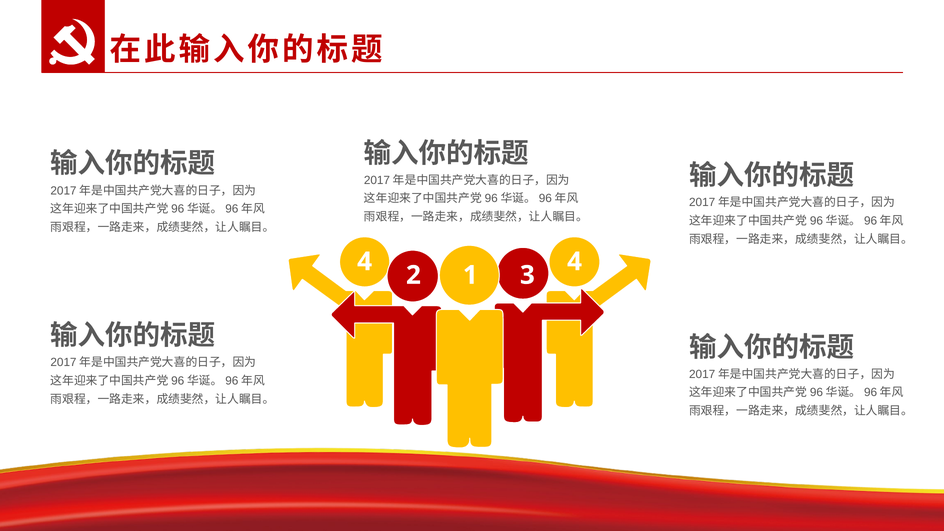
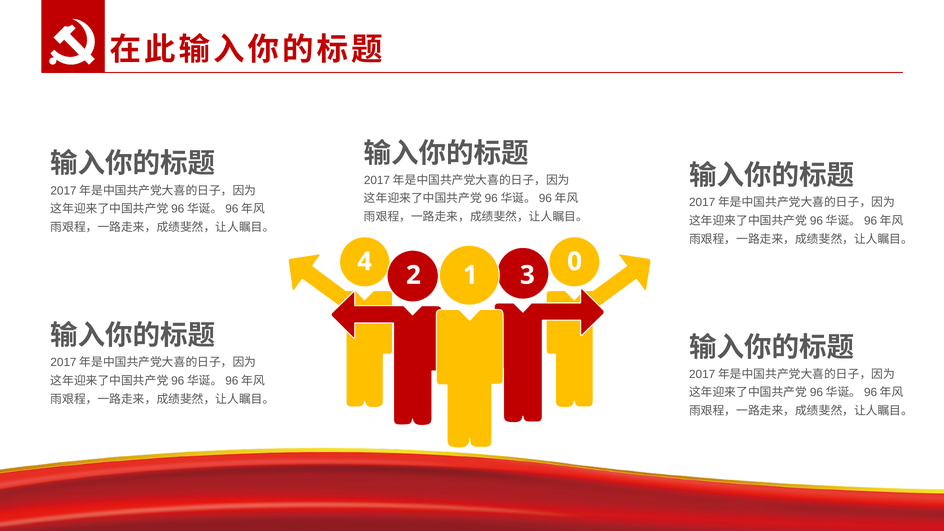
4 4: 4 -> 0 (575, 262)
